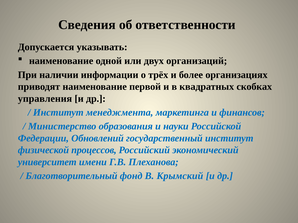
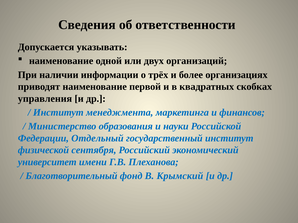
Обновлений: Обновлений -> Отдельный (97, 139)
процессов: процессов -> сентября (94, 150)
